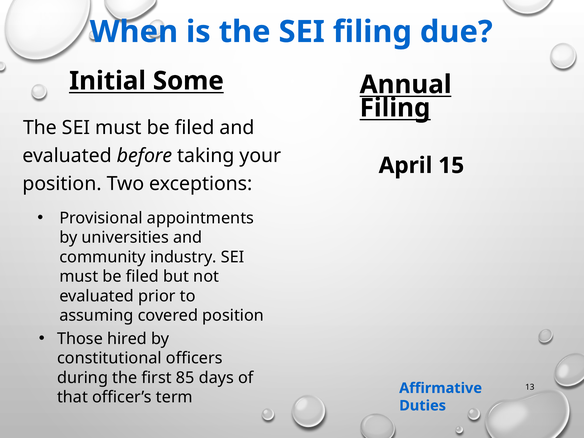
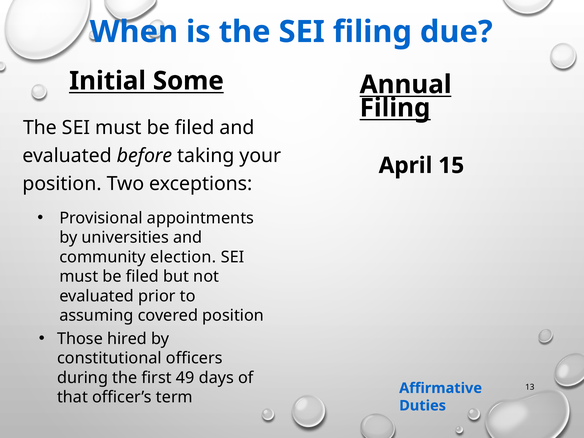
industry: industry -> election (183, 257)
85: 85 -> 49 (185, 378)
